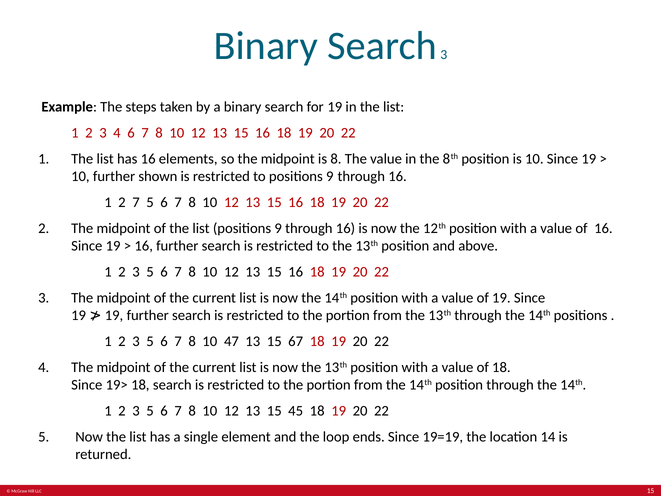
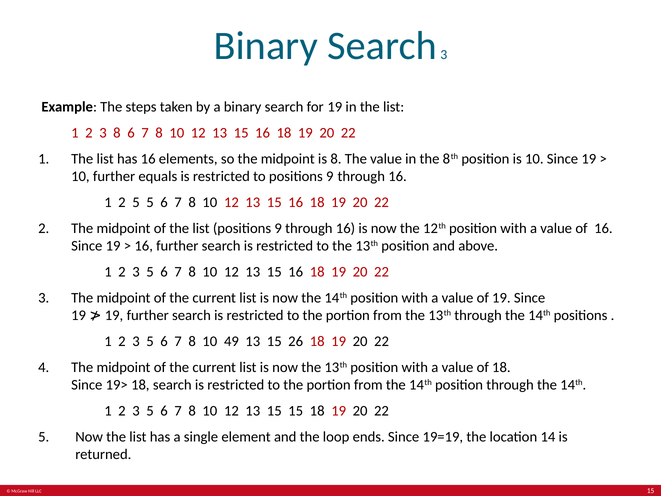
3 4: 4 -> 8 (117, 133)
shown: shown -> equals (158, 176)
2 7: 7 -> 5 (136, 202)
47: 47 -> 49 (231, 341)
67: 67 -> 26 (296, 341)
15 45: 45 -> 15 (296, 411)
